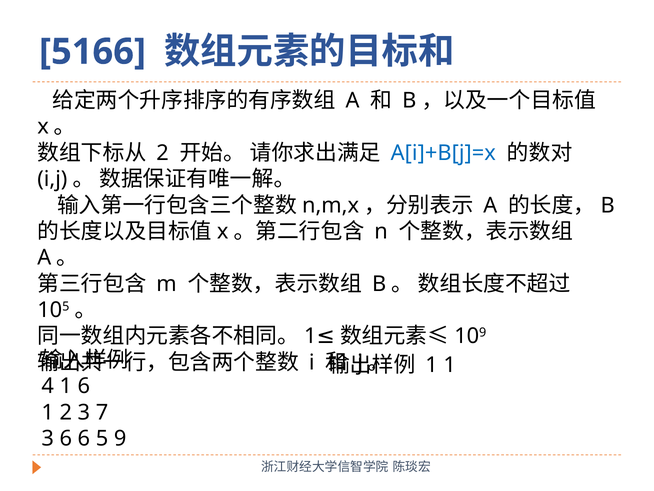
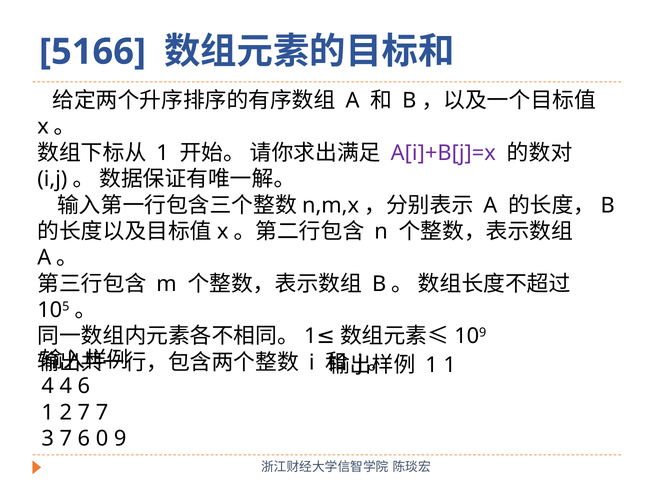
2: 2 -> 1 (163, 153)
A[i]+B[j]=x colour: blue -> purple (443, 153)
4 1: 1 -> 4 (66, 386)
2 3: 3 -> 7 (84, 412)
3 6: 6 -> 7 (66, 438)
5: 5 -> 0 (102, 438)
